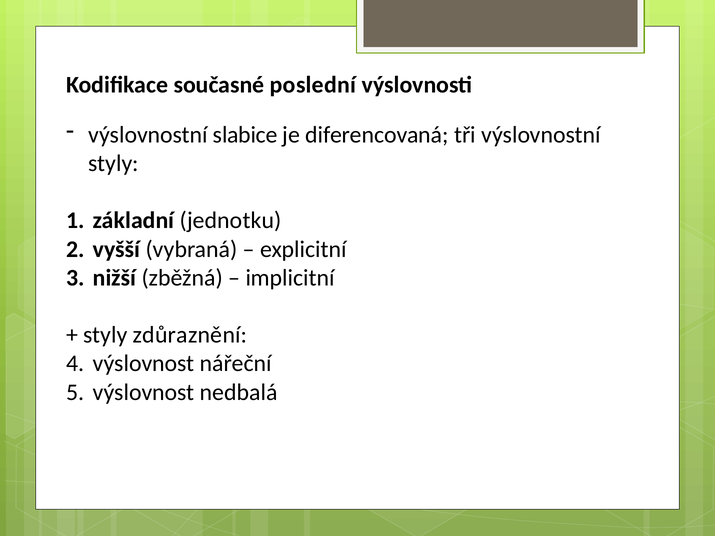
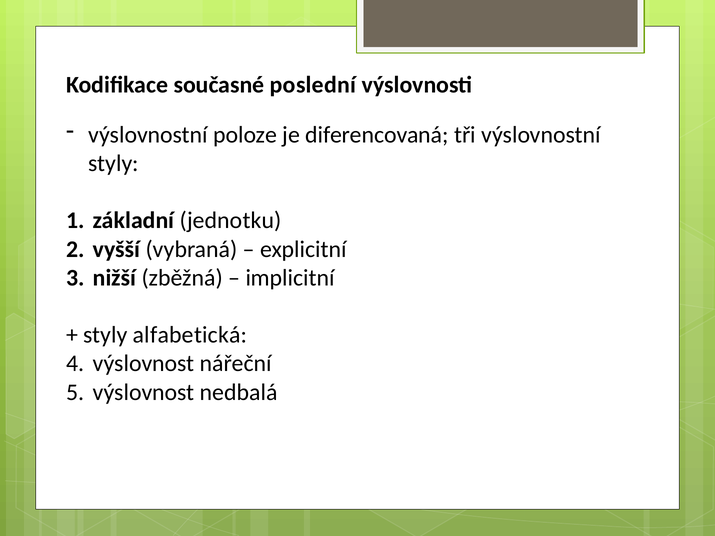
slabice: slabice -> poloze (245, 135)
zdůraznění: zdůraznění -> alfabetická (190, 335)
